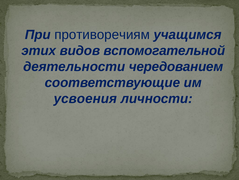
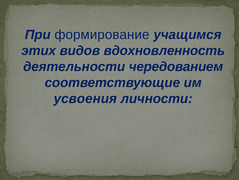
противоречиям: противоречиям -> формирование (102, 34)
вспомогательной: вспомогательной -> вдохновленность (164, 50)
